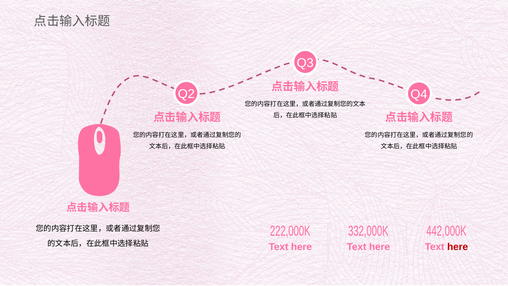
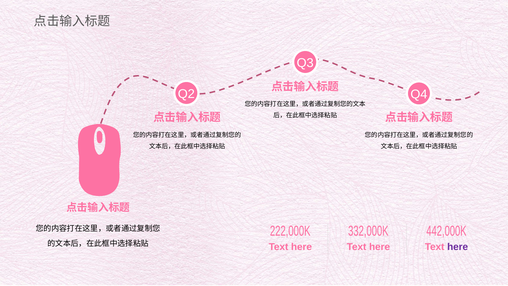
here colour: red -> purple (458, 247)
